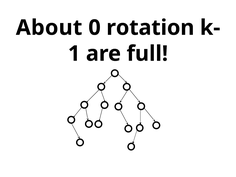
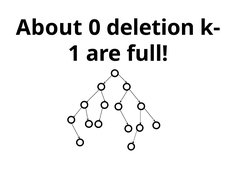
rotation: rotation -> deletion (150, 28)
